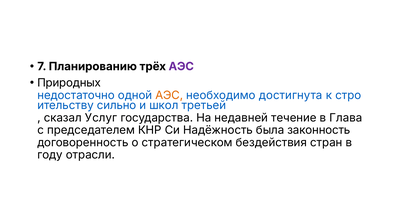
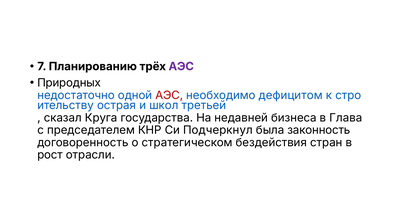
АЭС colour: orange -> red (169, 95)
достигнута: достигнута -> дефицитом (291, 95)
сильно: сильно -> острая (117, 105)
Услуг: Услуг -> Круга (101, 118)
течение: течение -> бизнеса (294, 118)
Надёжность: Надёжность -> Подчеркнул (218, 130)
году: году -> рост (50, 155)
